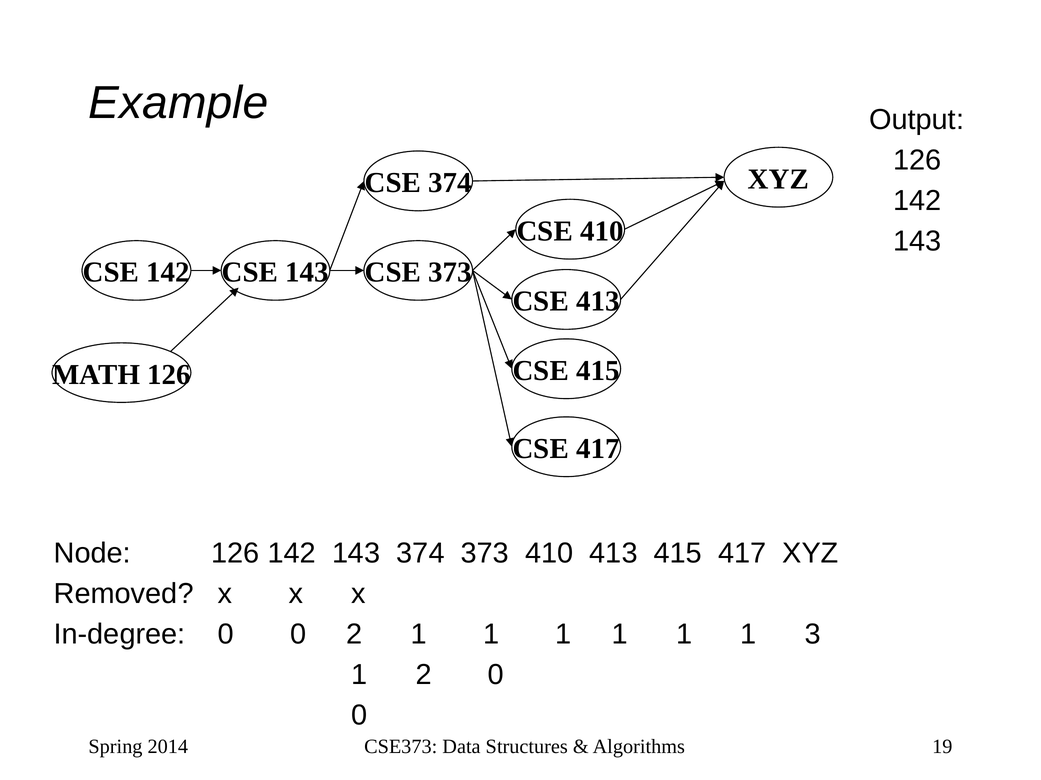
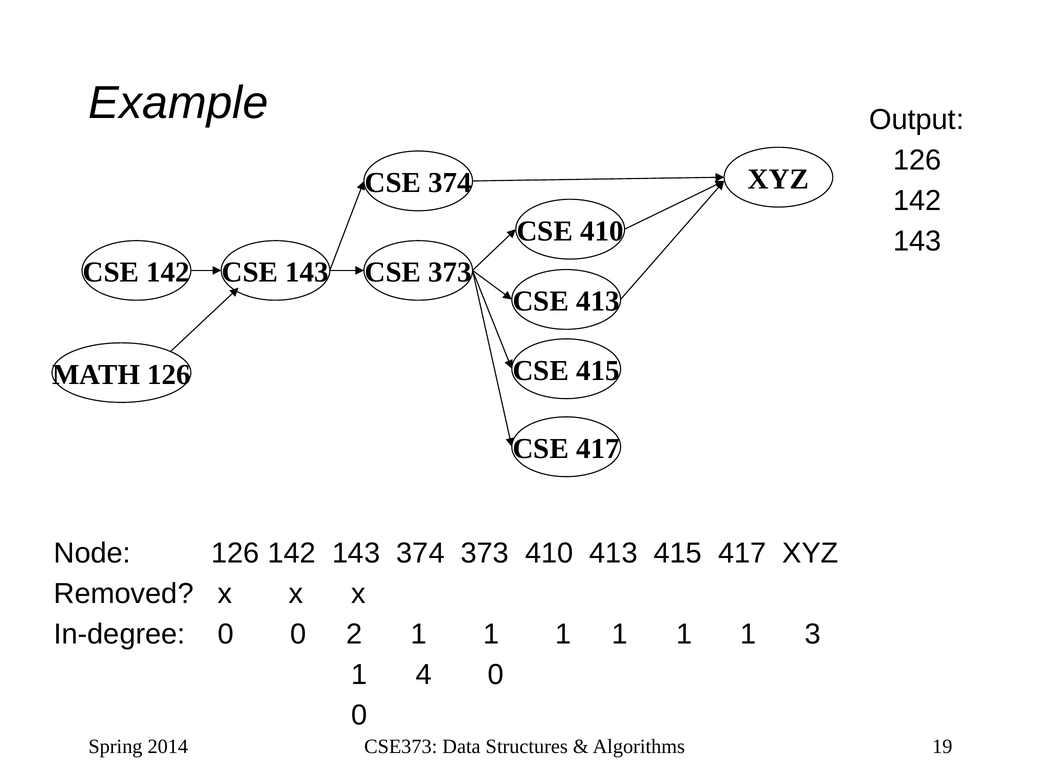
1 2: 2 -> 4 (424, 675)
